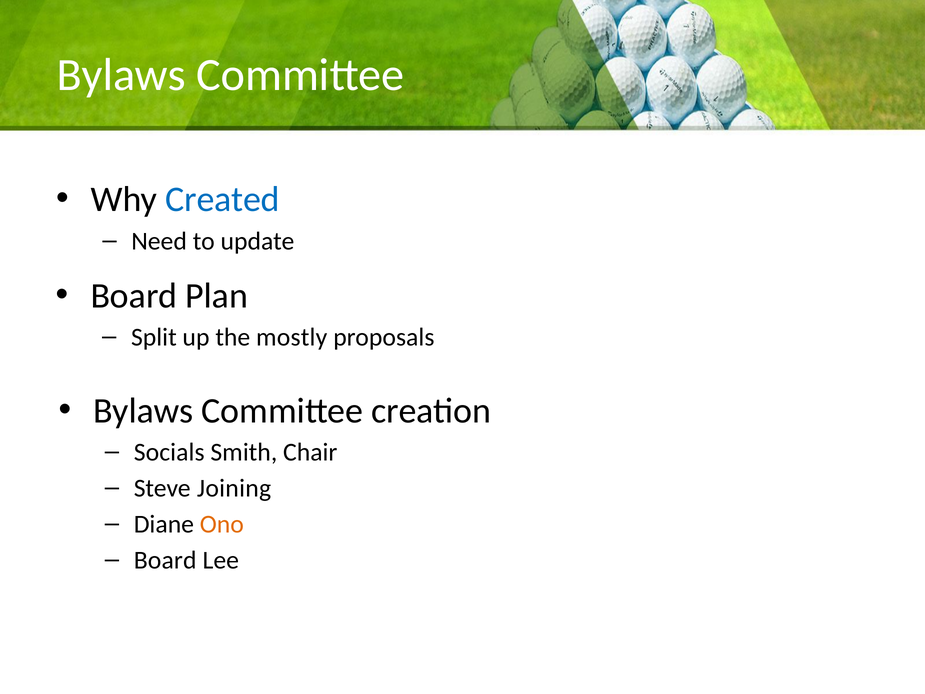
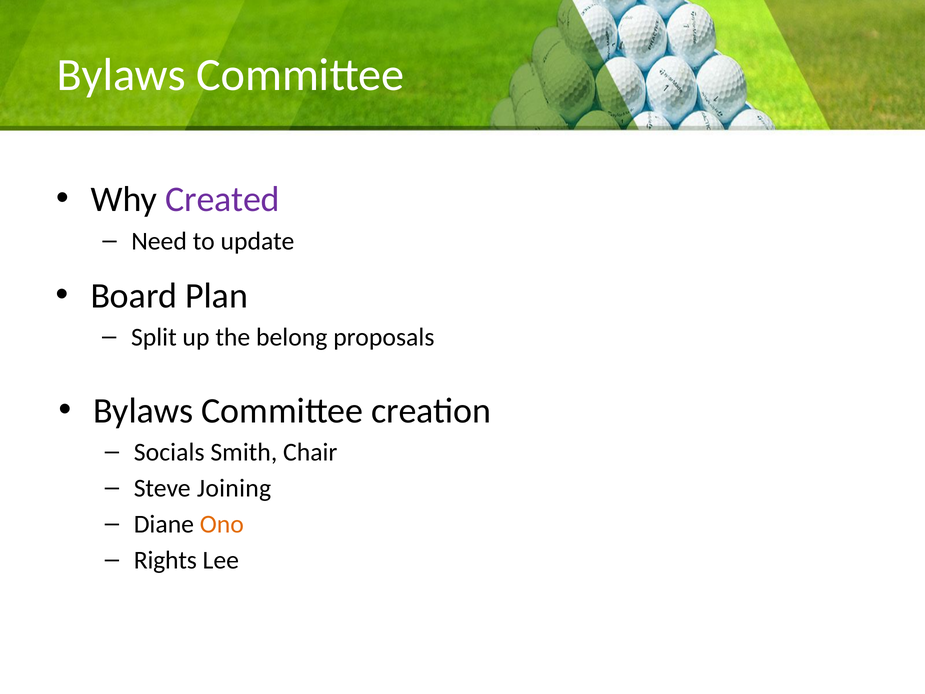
Created colour: blue -> purple (223, 199)
mostly: mostly -> belong (292, 337)
Board: Board -> Rights (165, 560)
